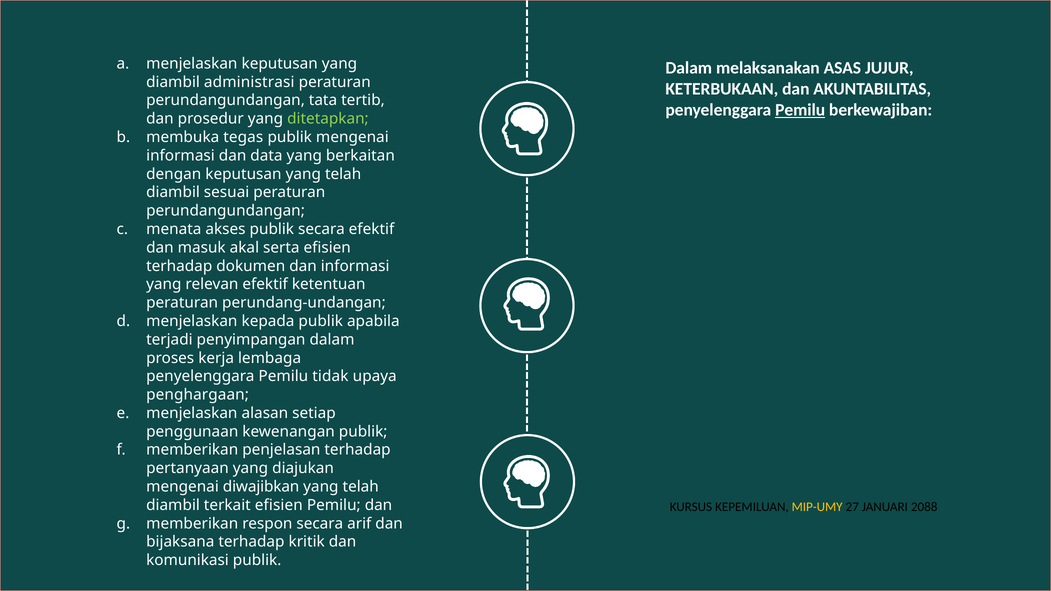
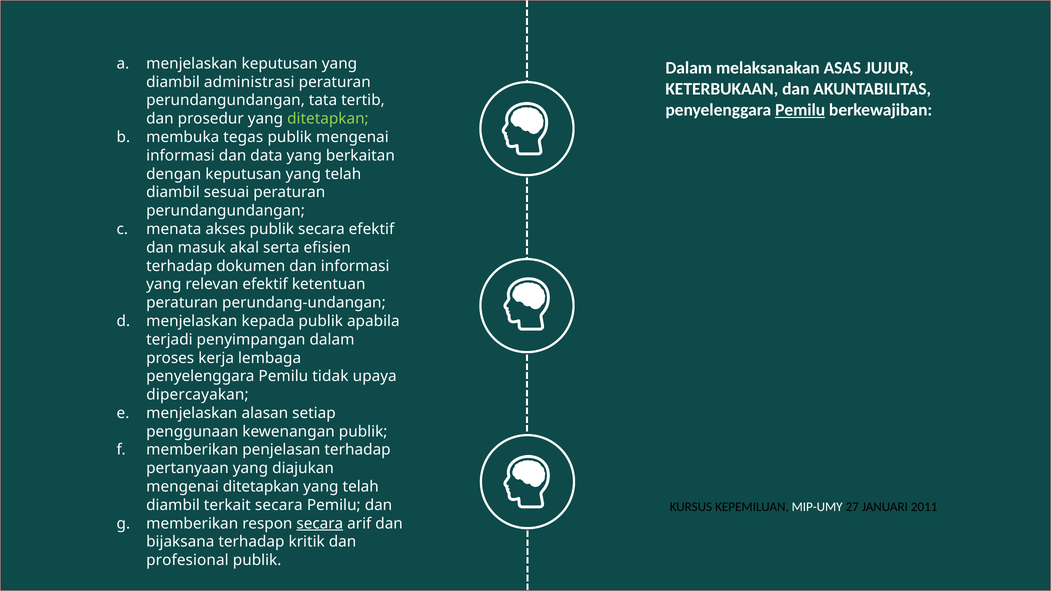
penghargaan: penghargaan -> dipercayakan (198, 395)
mengenai diwajibkan: diwajibkan -> ditetapkan (261, 487)
terkait efisien: efisien -> secara (279, 505)
MIP-UMY colour: yellow -> white (817, 507)
2088: 2088 -> 2011 (924, 507)
secara underline: none -> present (320, 524)
komunikasi: komunikasi -> profesional (187, 560)
